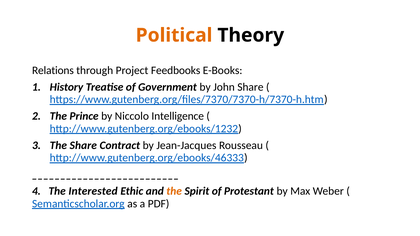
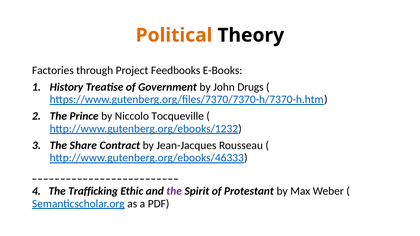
Relations: Relations -> Factories (53, 71)
John Share: Share -> Drugs (250, 87)
Intelligence: Intelligence -> Tocqueville (178, 116)
Interested: Interested -> Trafficking (93, 191)
the colour: orange -> purple (174, 191)
